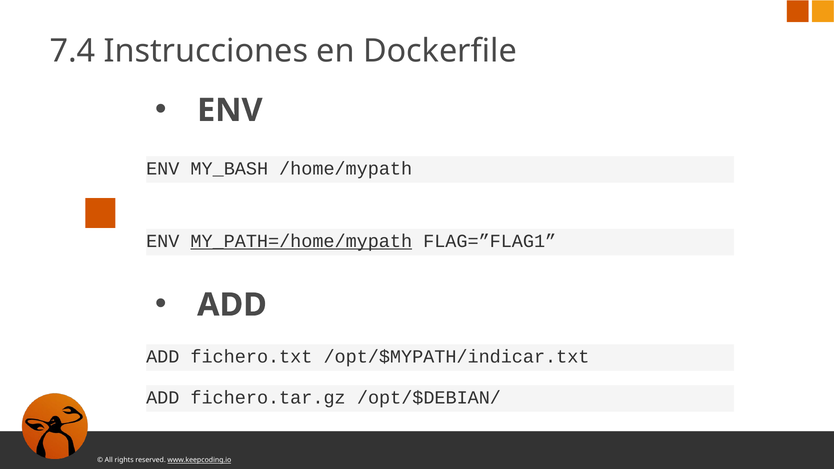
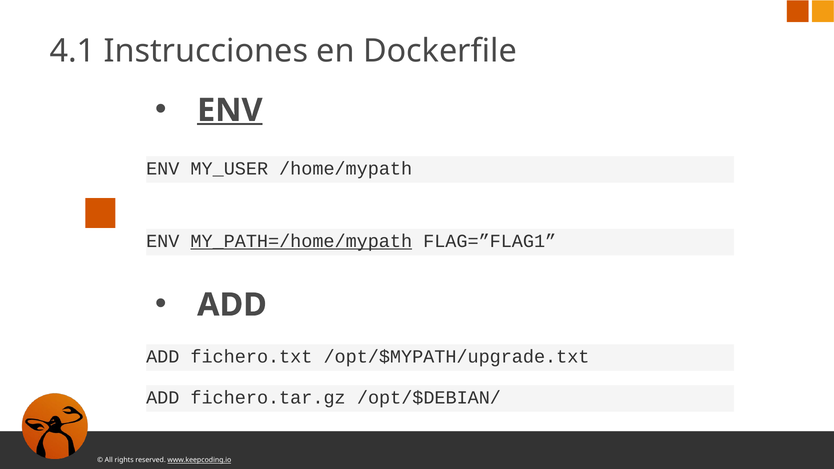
7.4: 7.4 -> 4.1 (72, 51)
ENV underline: none -> present (230, 110)
MY_BASH: MY_BASH -> MY_USER (229, 169)
/opt/$MYPATH/indicar.txt: /opt/$MYPATH/indicar.txt -> /opt/$MYPATH/upgrade.txt (456, 357)
